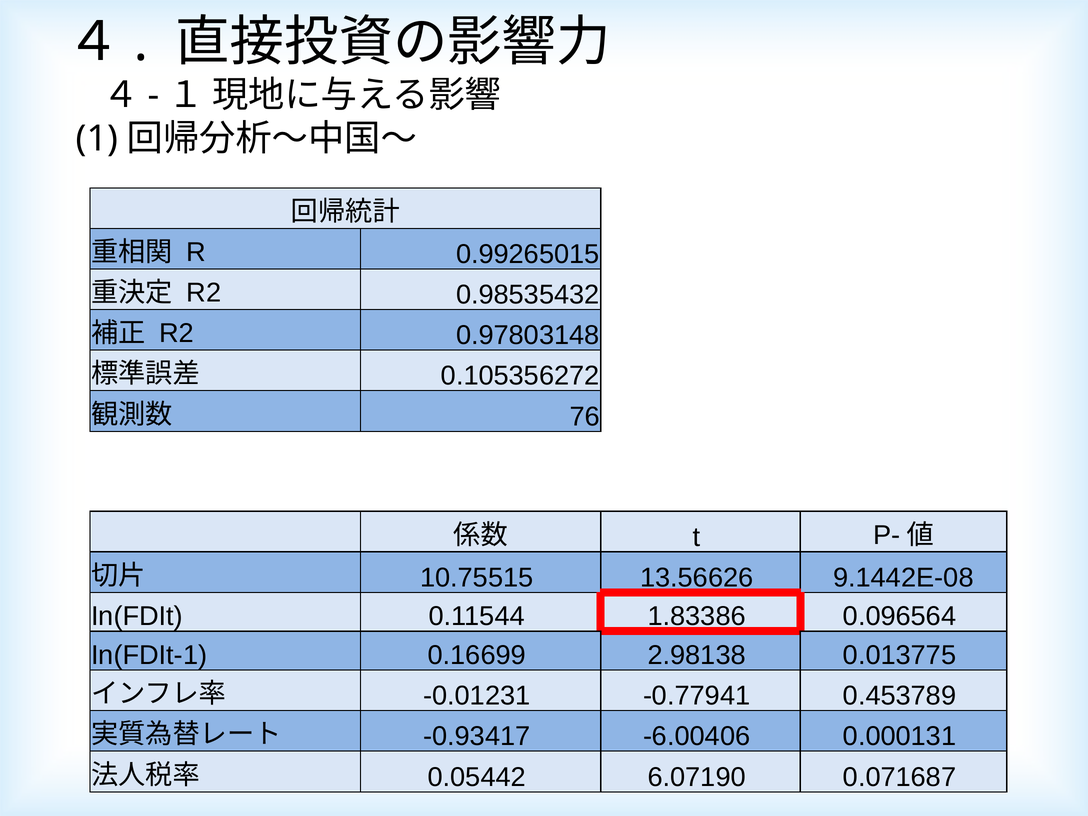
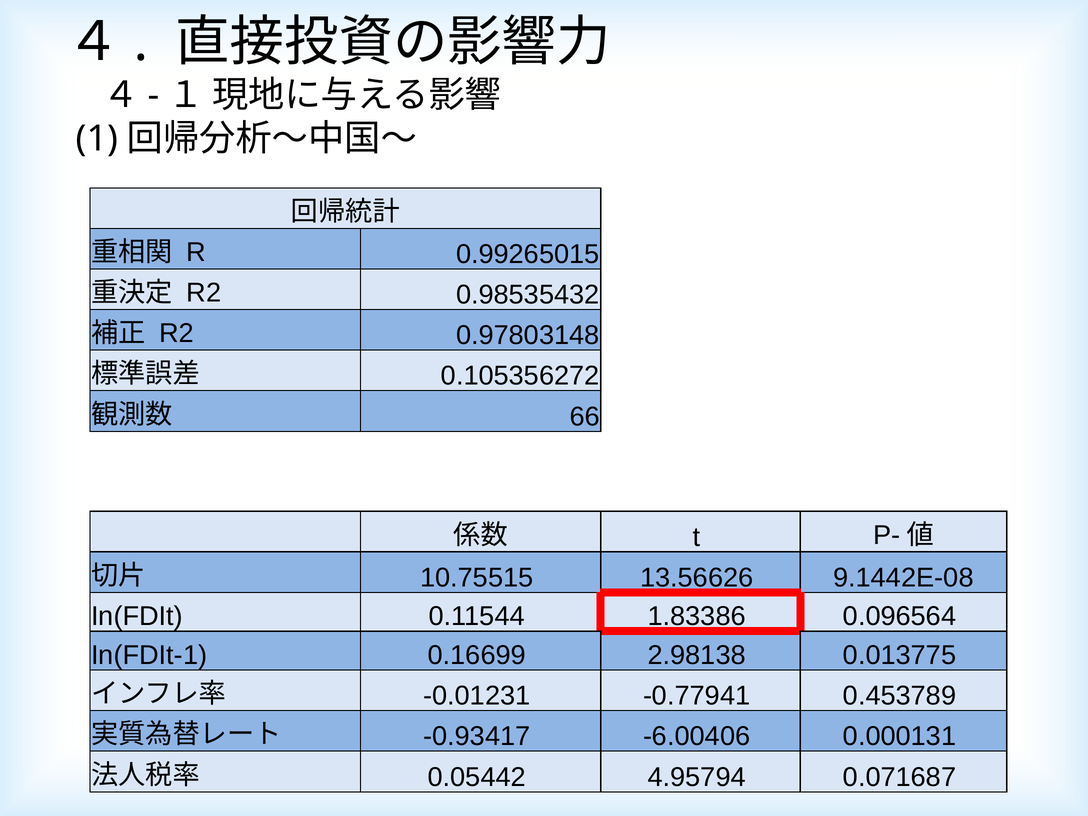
76: 76 -> 66 (585, 417)
6.07190: 6.07190 -> 4.95794 (697, 777)
